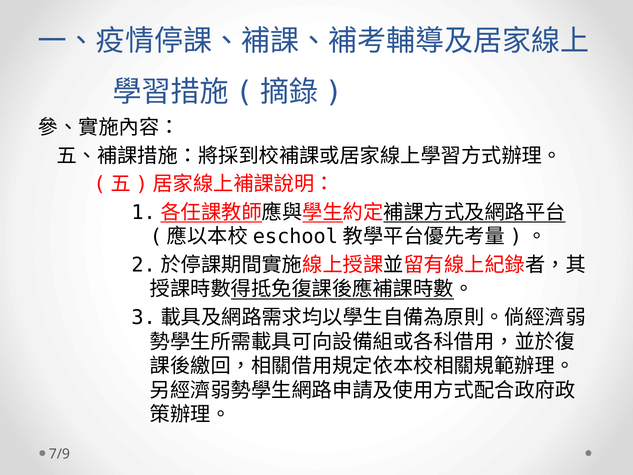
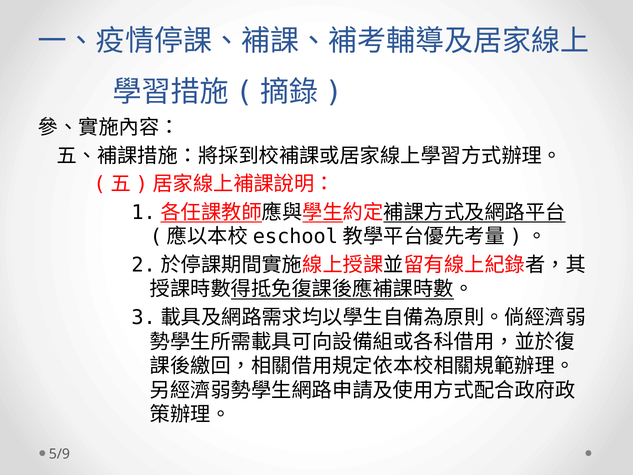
7/9: 7/9 -> 5/9 (59, 454)
